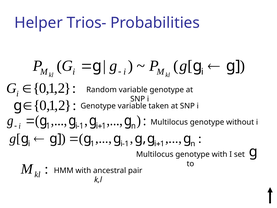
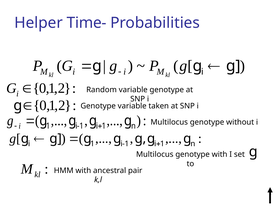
Trios-: Trios- -> Time- (87, 23)
